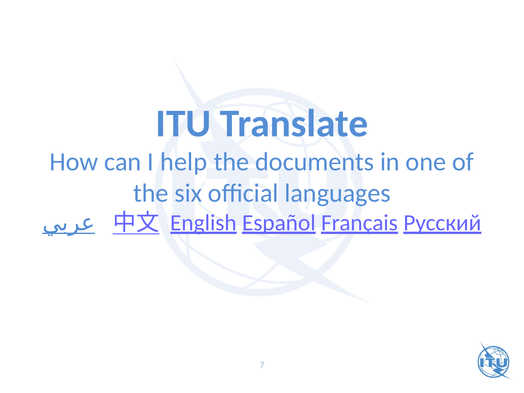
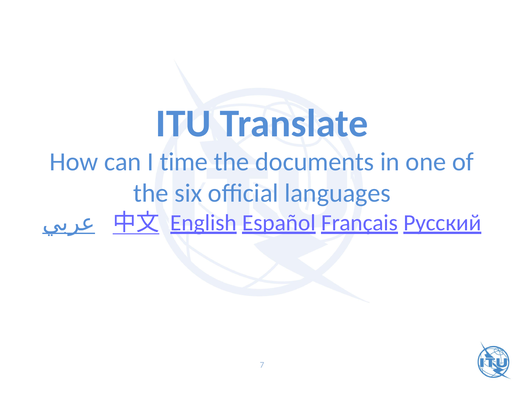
help: help -> time (184, 162)
